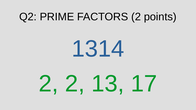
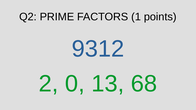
FACTORS 2: 2 -> 1 (136, 17)
1314: 1314 -> 9312 (98, 49)
2 2: 2 -> 0 (75, 84)
17: 17 -> 68 (144, 84)
